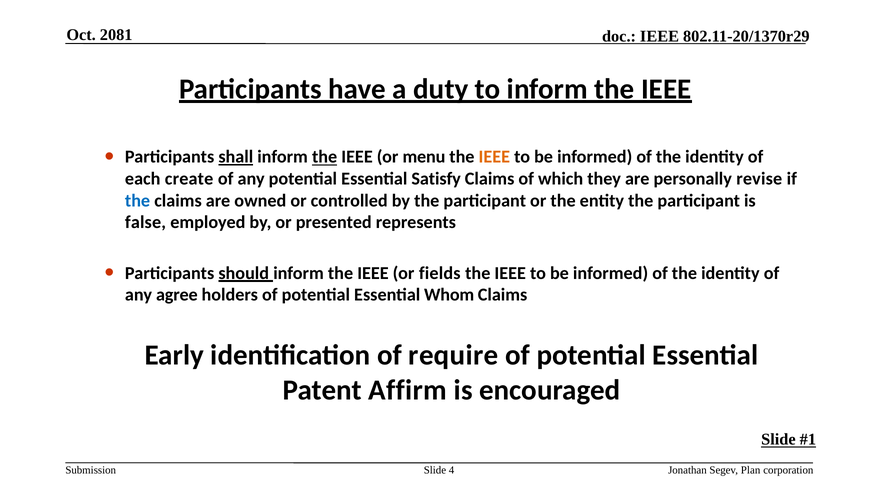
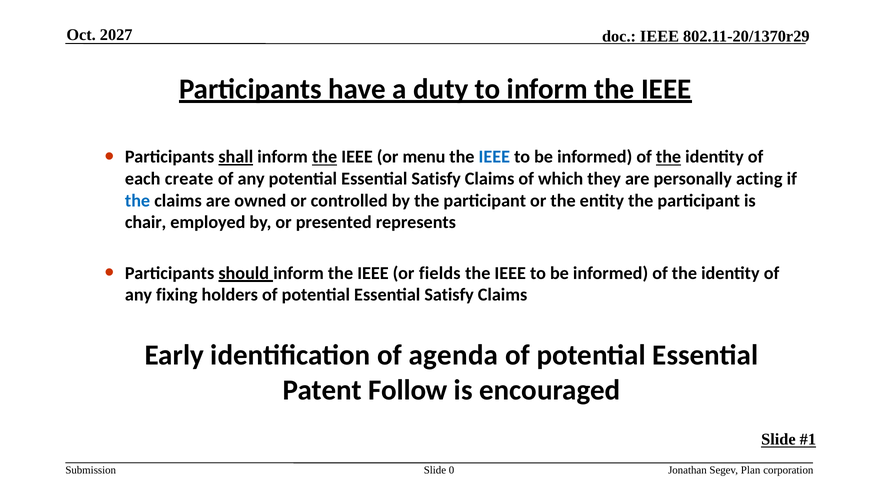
2081: 2081 -> 2027 (116, 35)
IEEE colour: orange -> blue (494, 157)
the underline: none -> present (669, 157)
revise: revise -> acting (759, 179)
false: false -> chair (146, 222)
agree: agree -> fixing (177, 295)
of potential Essential Whom: Whom -> Satisfy (449, 295)
require: require -> agenda (453, 355)
Affirm: Affirm -> Follow (408, 390)
4: 4 -> 0 (452, 470)
